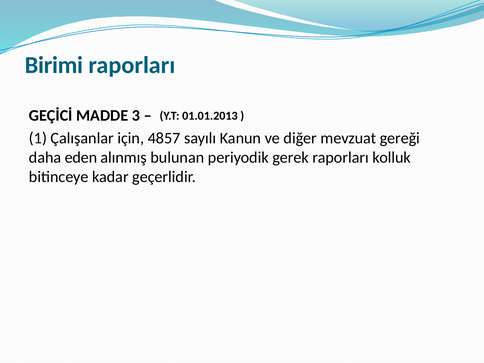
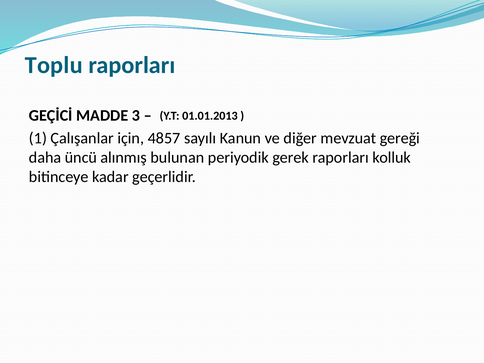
Birimi: Birimi -> Toplu (54, 65)
eden: eden -> üncü (81, 158)
